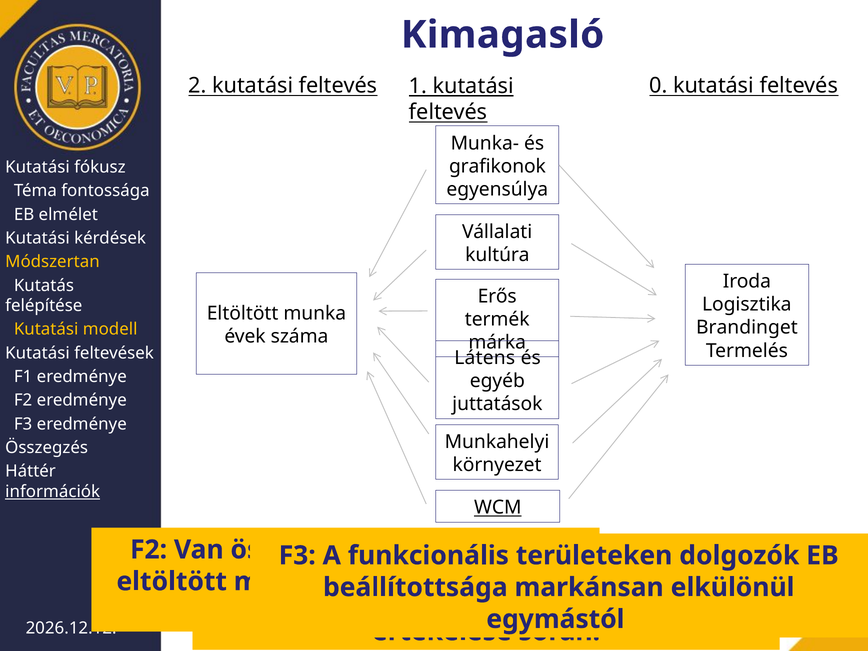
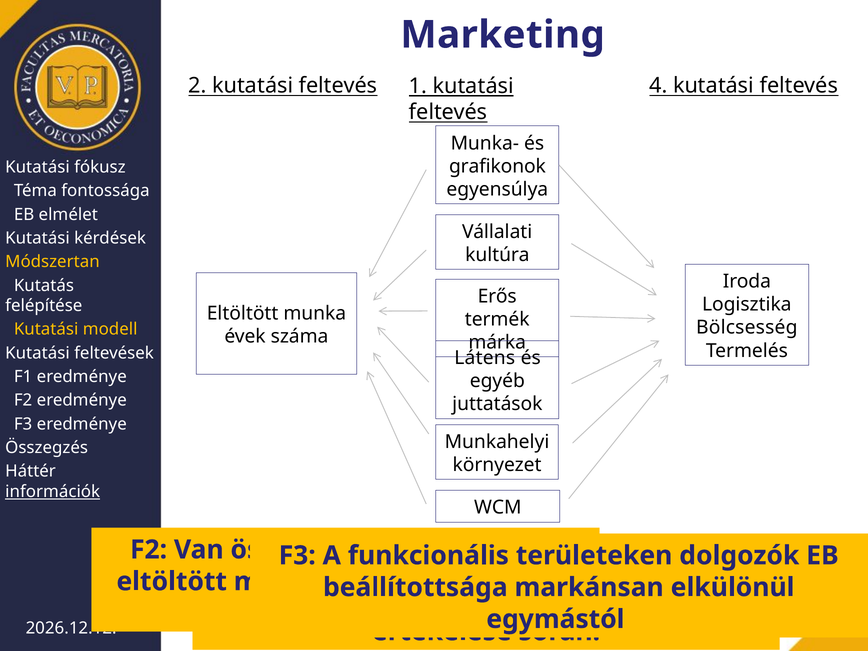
Kimagasló: Kimagasló -> Marketing (503, 35)
0: 0 -> 4 (658, 86)
Brandinget: Brandinget -> Bölcsesség (747, 328)
WCM underline: present -> none (498, 508)
